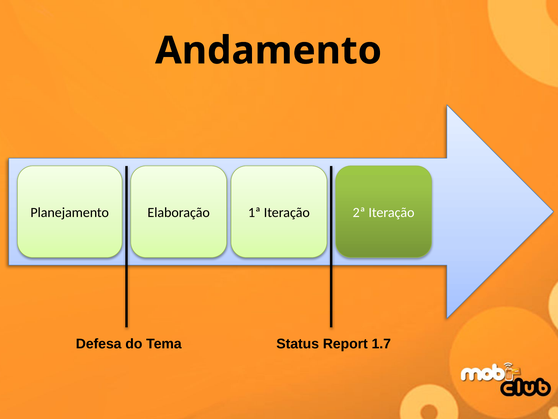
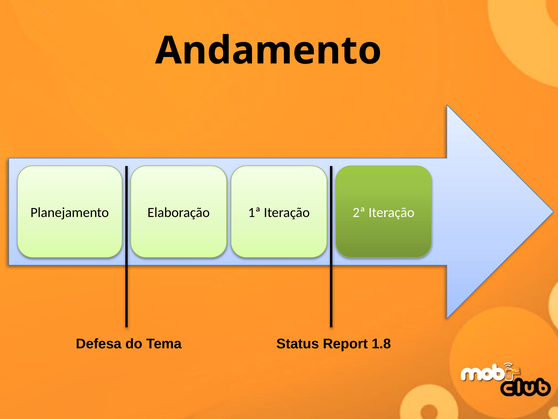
1.7: 1.7 -> 1.8 (381, 343)
